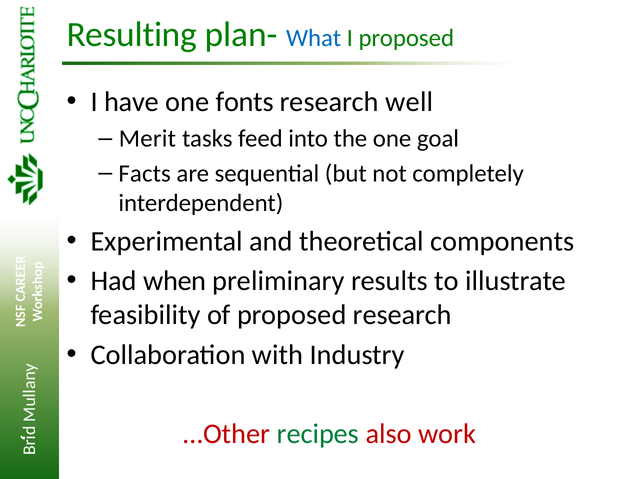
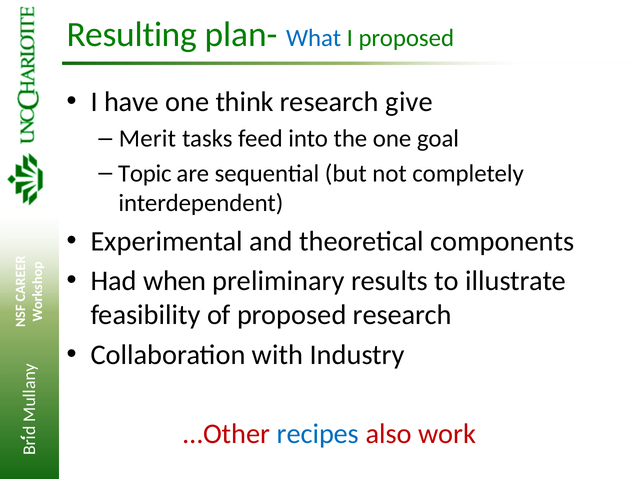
fonts: fonts -> think (245, 102)
well: well -> give (409, 102)
Facts: Facts -> Topic (145, 174)
recipes colour: green -> blue (318, 434)
